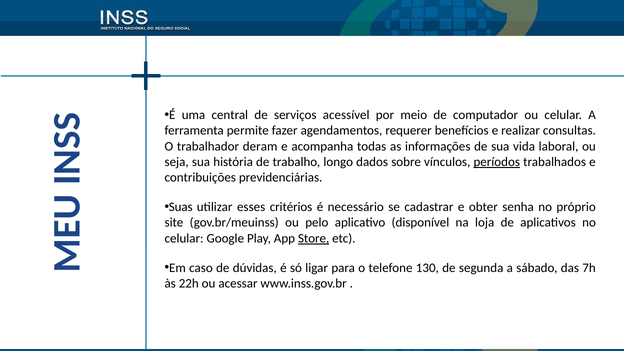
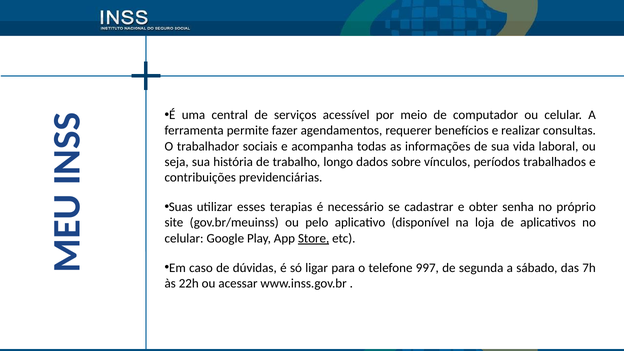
deram: deram -> sociais (260, 146)
períodos underline: present -> none (497, 162)
critérios: critérios -> terapias (291, 207)
130: 130 -> 997 (427, 268)
